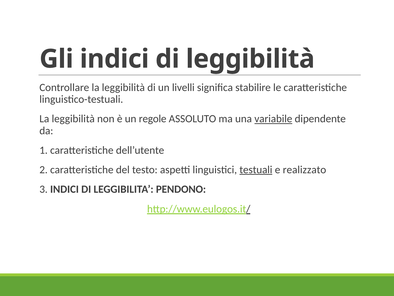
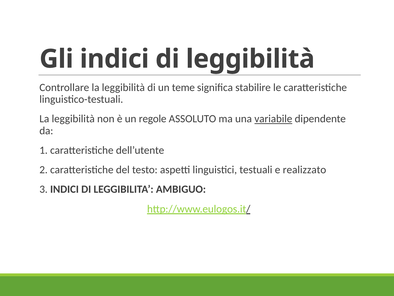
livelli: livelli -> teme (183, 87)
testuali underline: present -> none (256, 169)
PENDONO: PENDONO -> AMBIGUO (181, 189)
